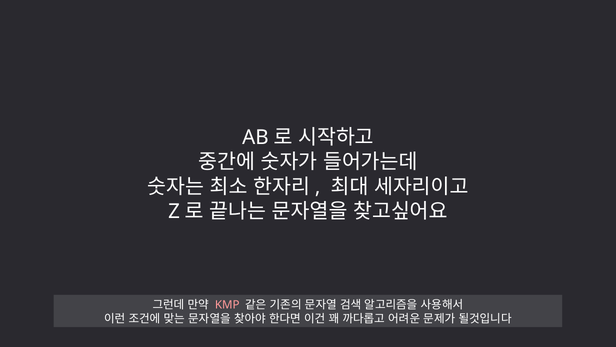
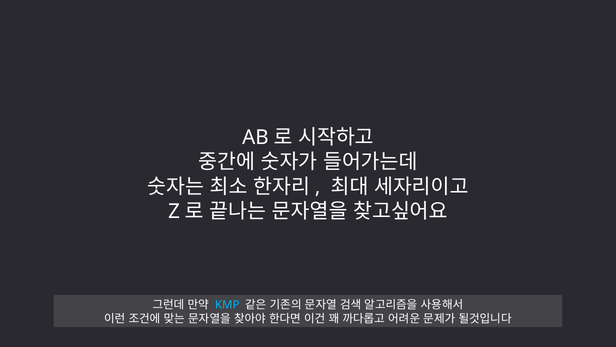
KMP colour: pink -> light blue (227, 304)
